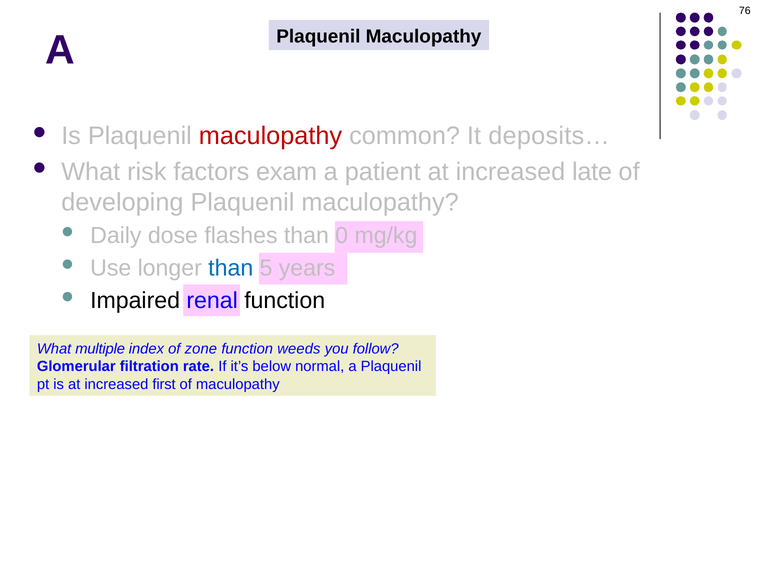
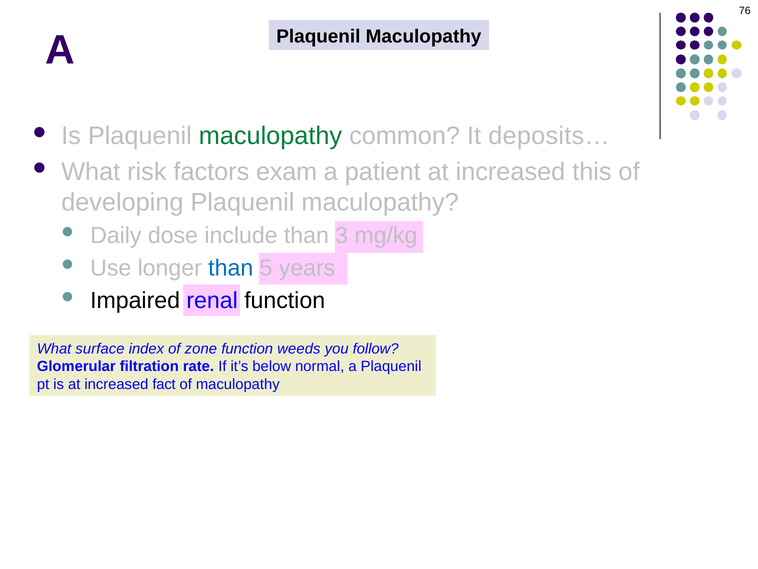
maculopathy colour: red -> green (270, 136)
late: late -> this (592, 172)
flashes: flashes -> include (241, 236)
0: 0 -> 3 (342, 236)
multiple: multiple -> surface (100, 349)
first: first -> fact (164, 384)
